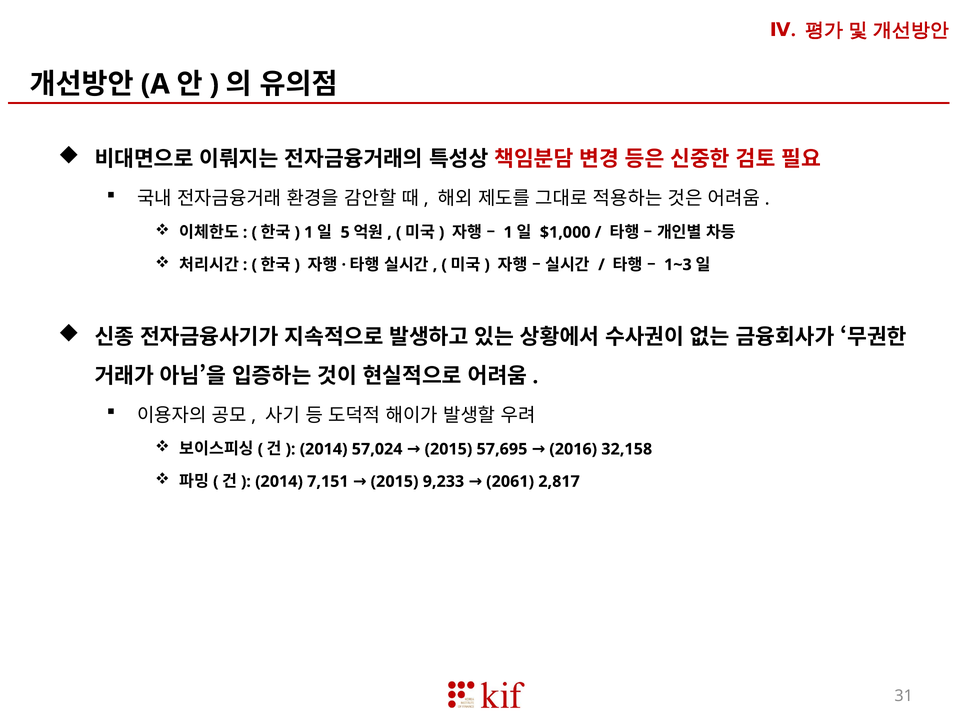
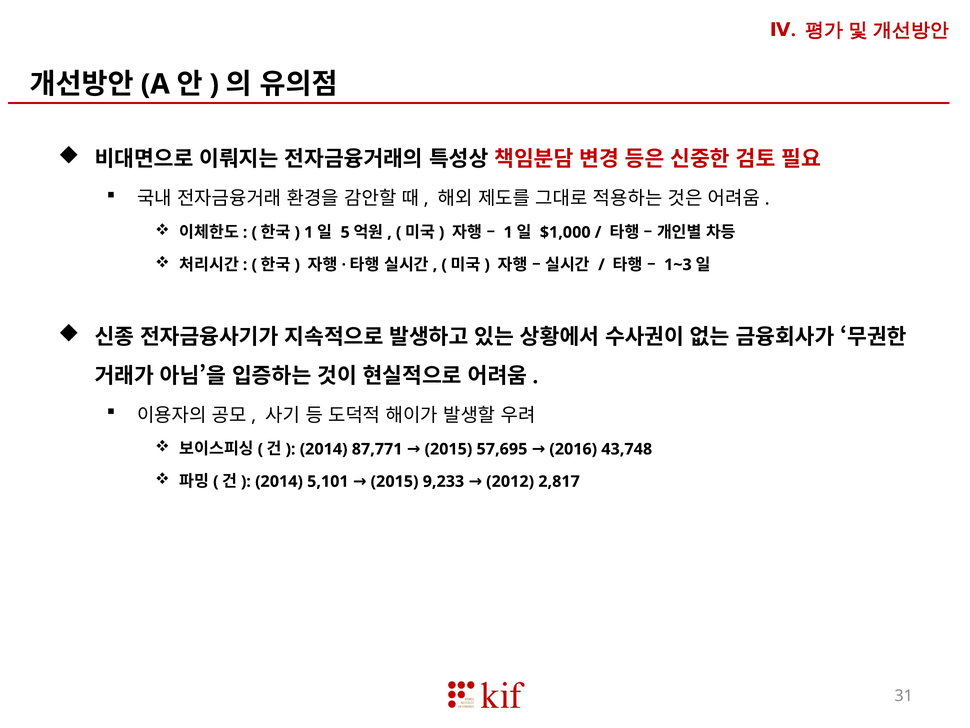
57,024: 57,024 -> 87,771 (377, 449)
32,158: 32,158 -> 43,748 (627, 449)
7,151: 7,151 -> 5,101 (328, 481)
2061: 2061 -> 2012 (510, 481)
